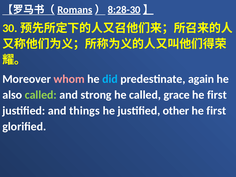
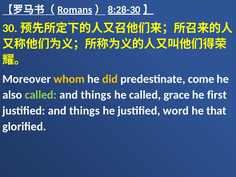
whom colour: pink -> yellow (69, 79)
did colour: light blue -> yellow (110, 79)
again: again -> come (201, 79)
strong: strong -> things (96, 95)
other: other -> word (176, 111)
first: first -> that (216, 111)
